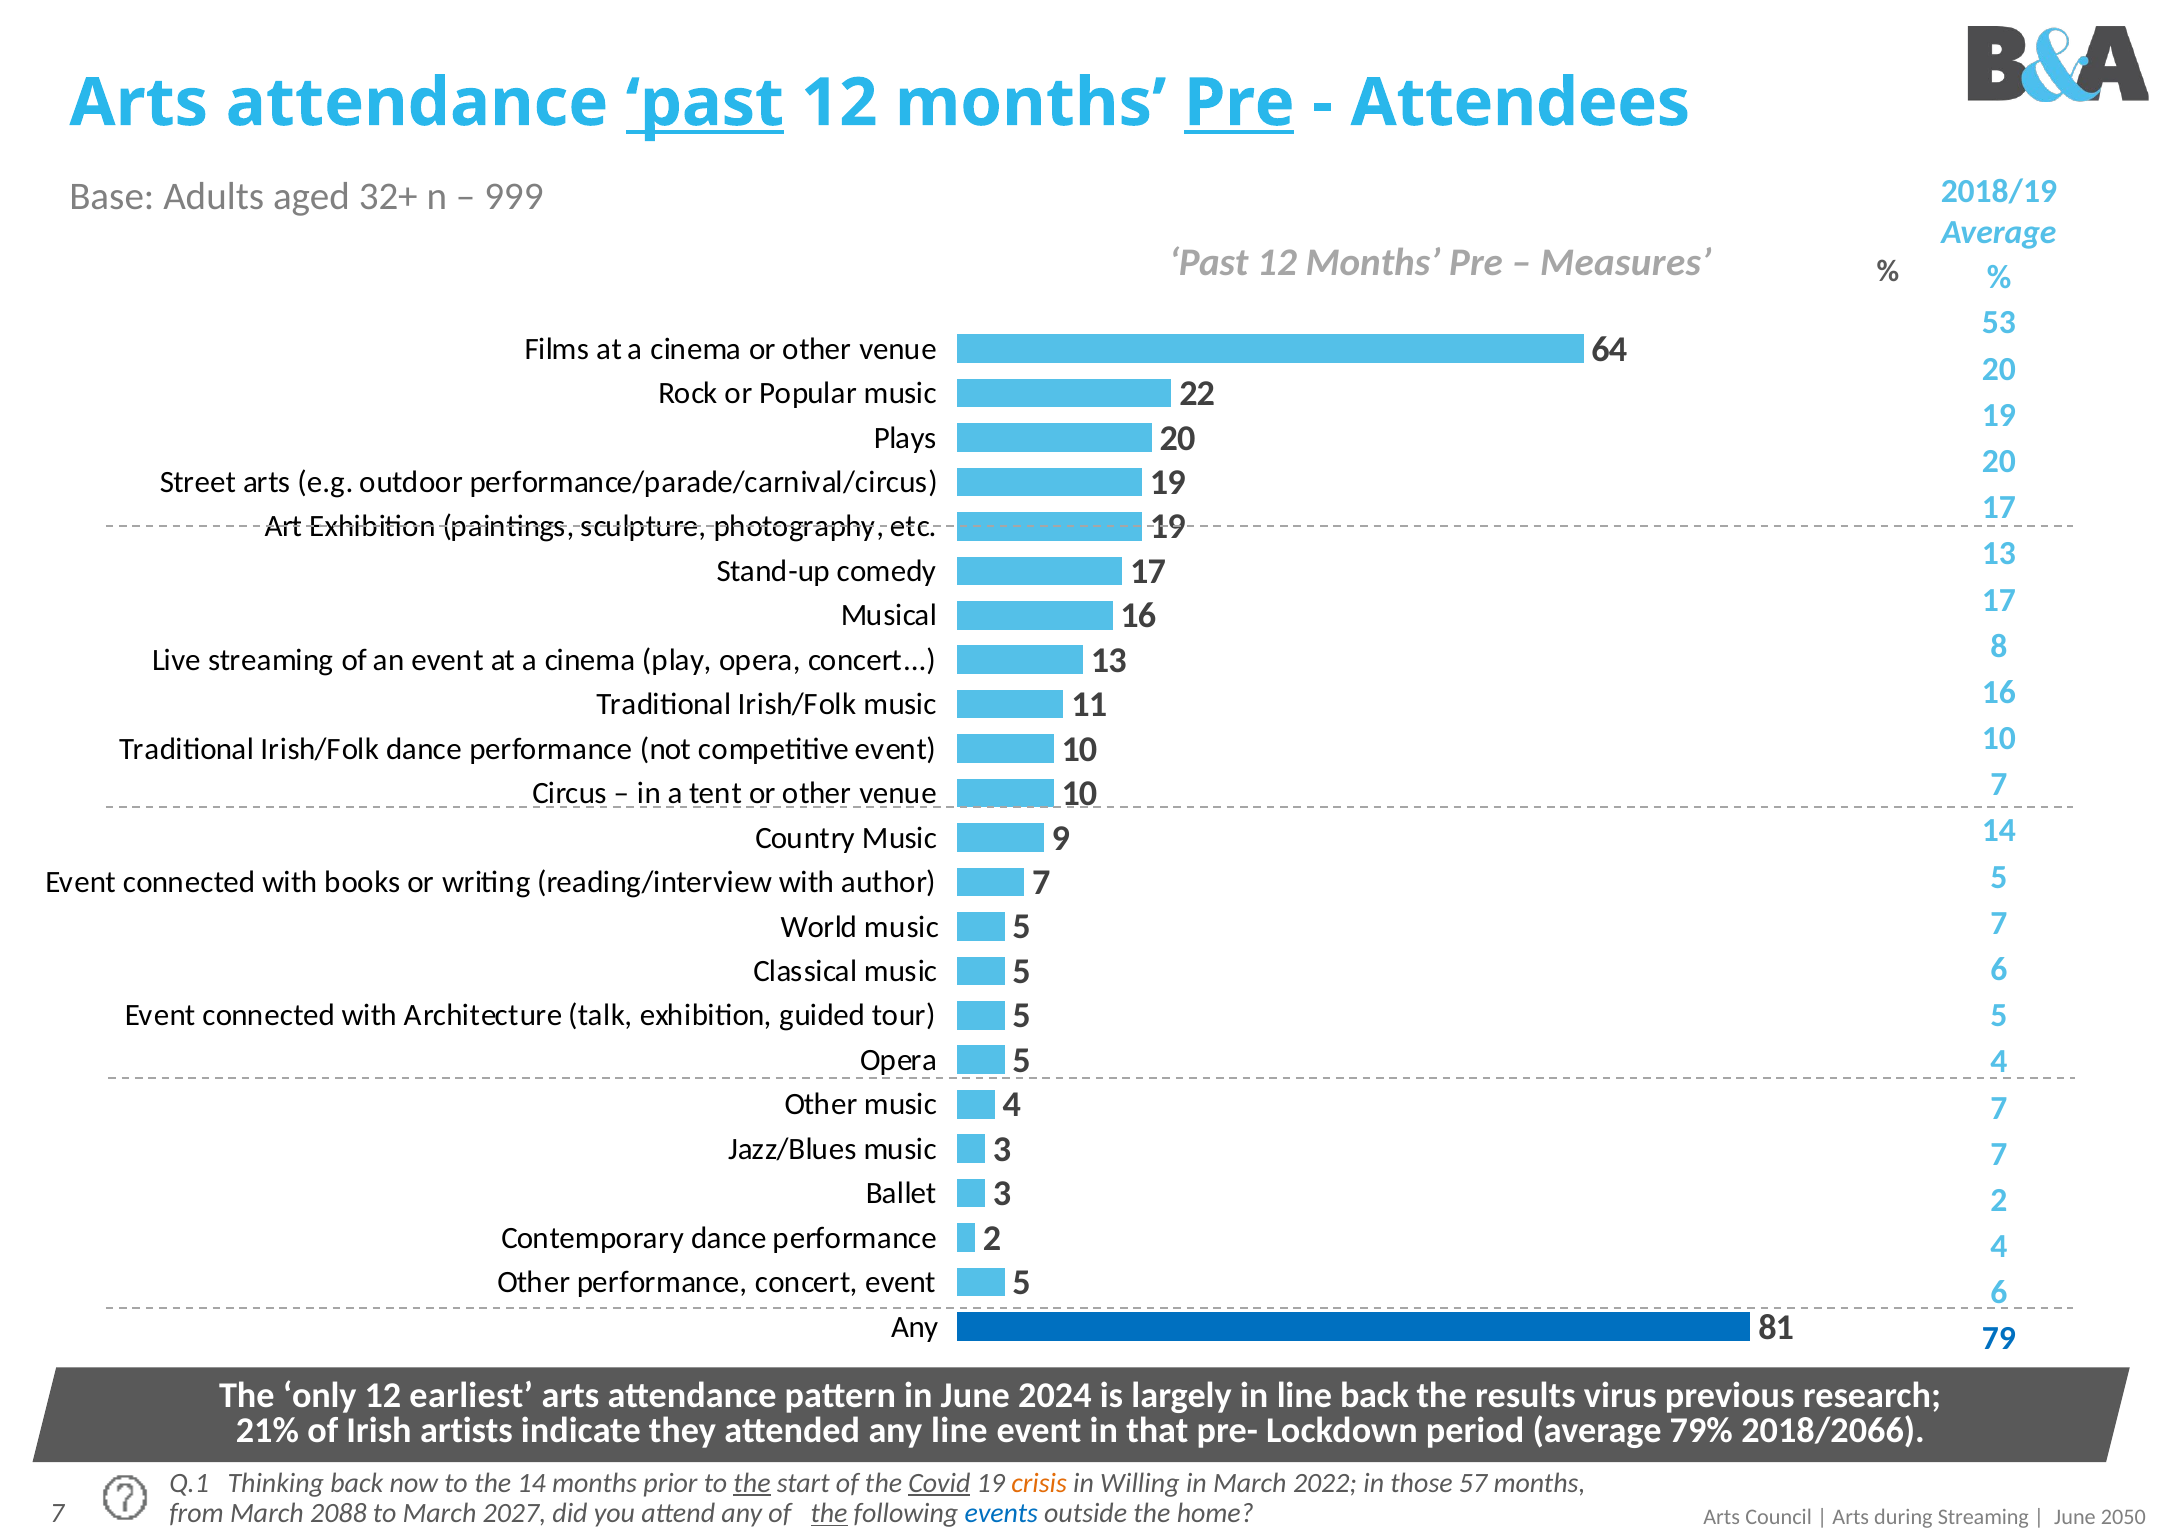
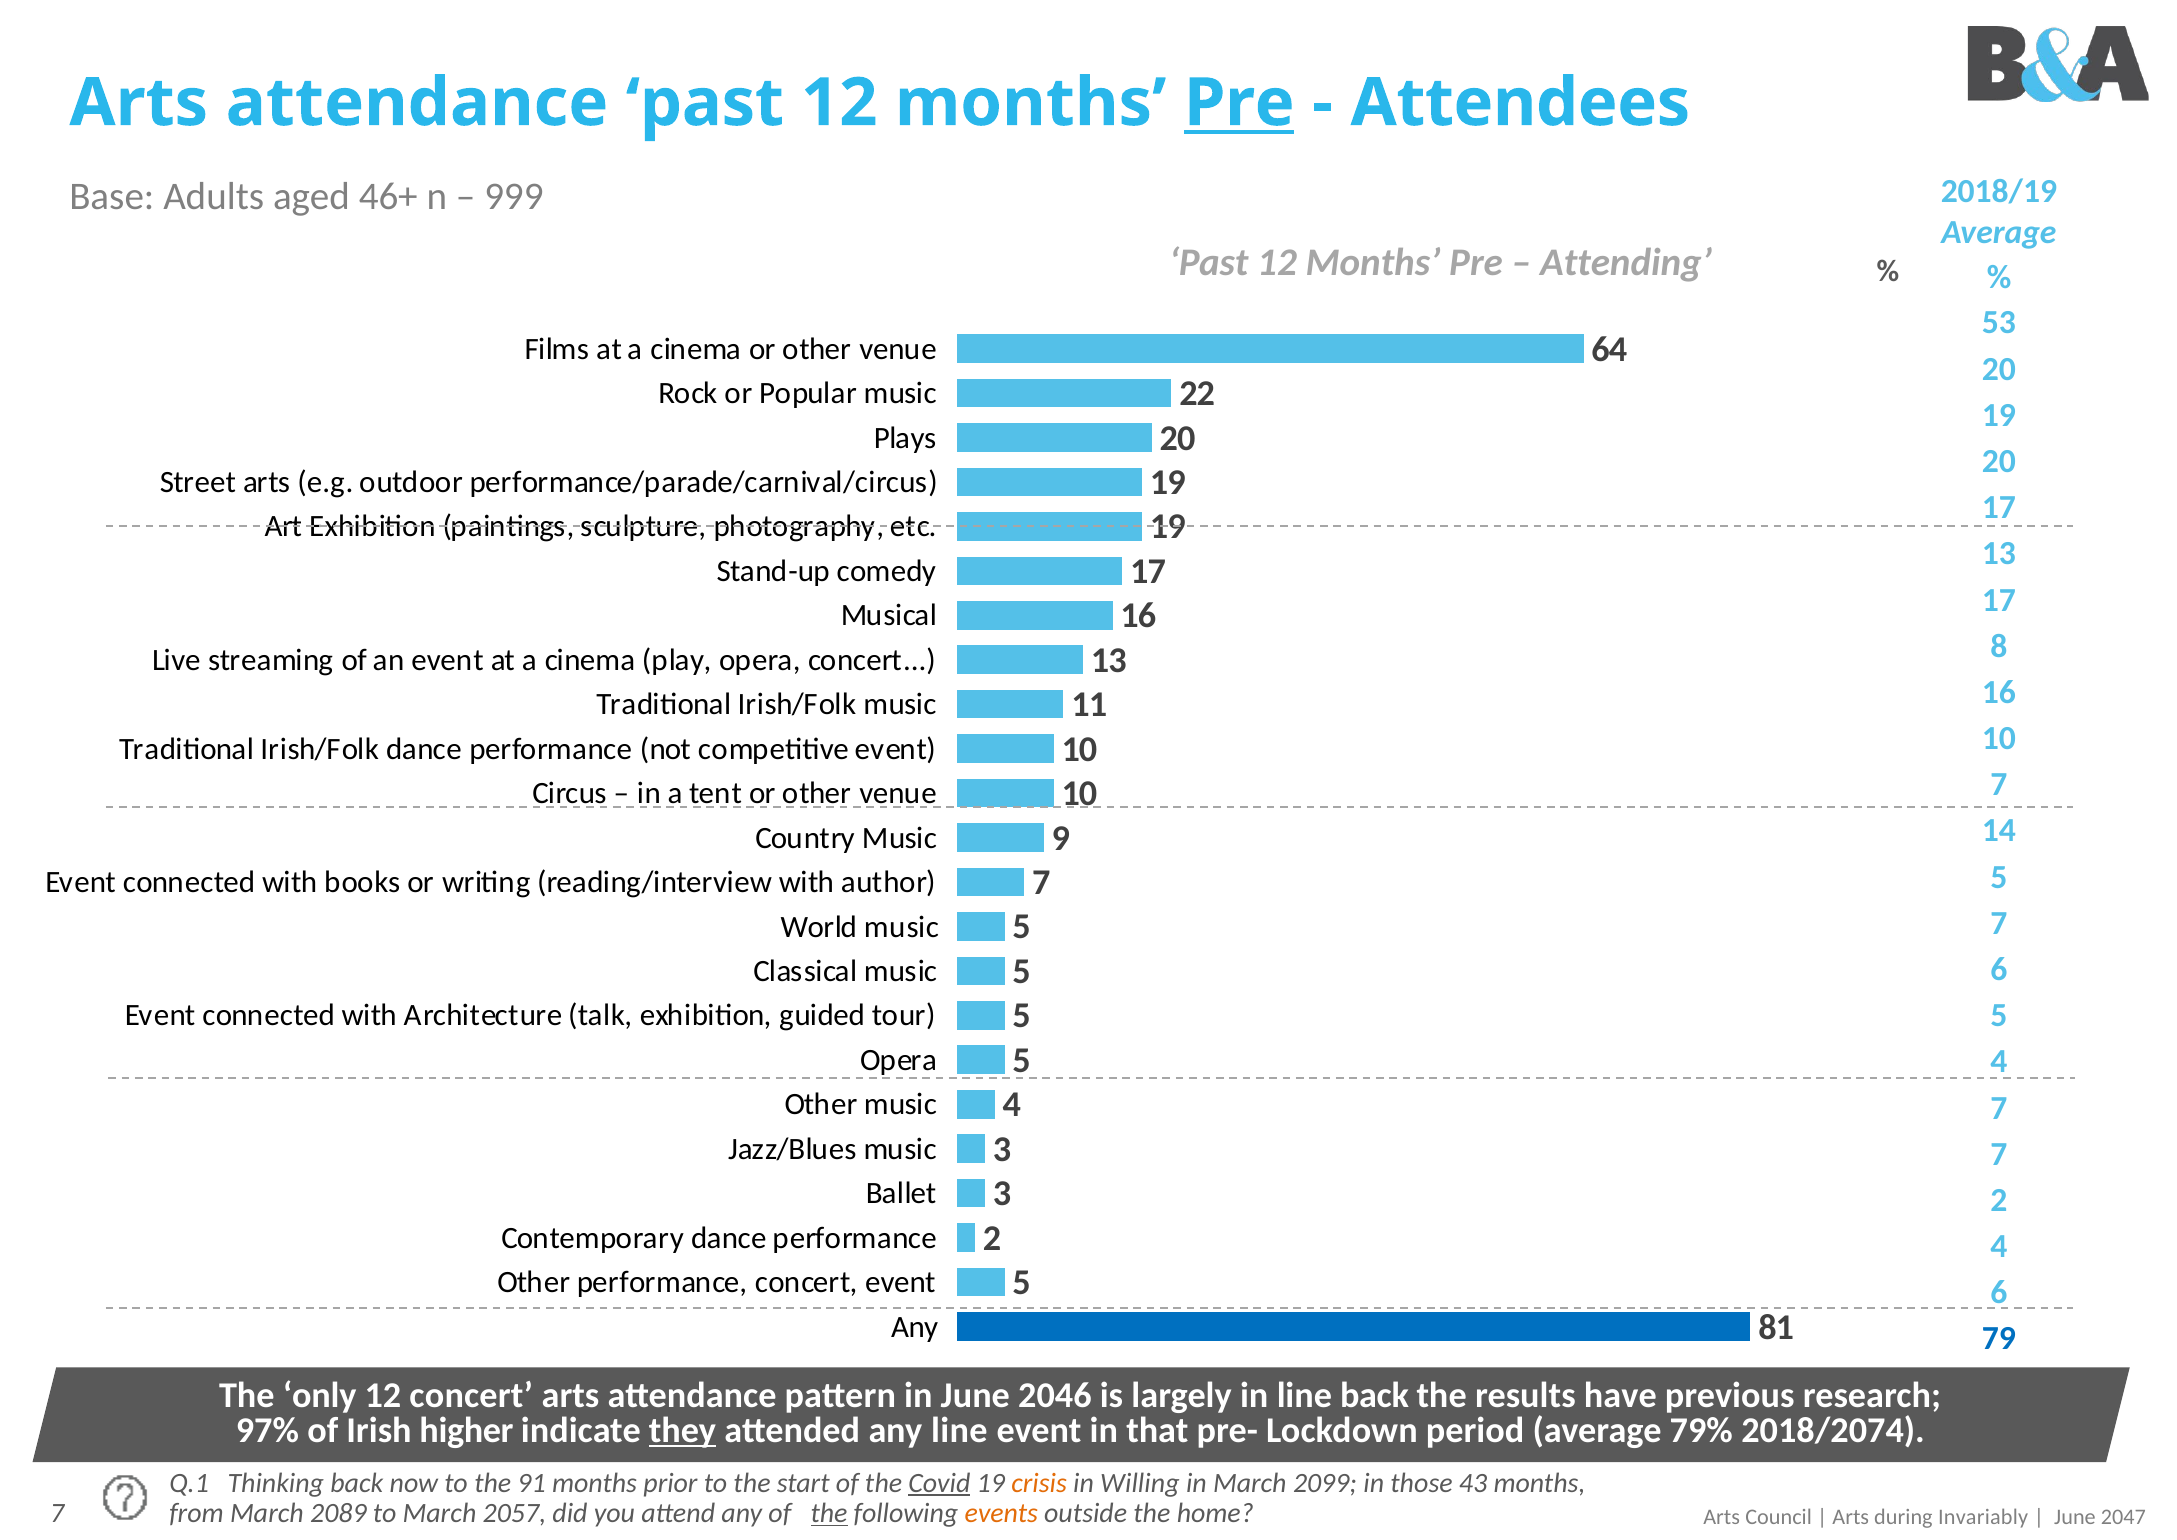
past underline: present -> none (705, 103)
32+: 32+ -> 46+ (388, 196)
Measures: Measures -> Attending (1626, 263)
12 earliest: earliest -> concert (471, 1396)
2024: 2024 -> 2046 (1055, 1396)
virus: virus -> have (1620, 1396)
21%: 21% -> 97% (267, 1431)
artists: artists -> higher (467, 1431)
they underline: none -> present (682, 1431)
2018/2066: 2018/2066 -> 2018/2074 (1833, 1431)
the 14: 14 -> 91 (532, 1484)
the underline: present -> none (752, 1484)
2022: 2022 -> 2099 (1325, 1484)
57: 57 -> 43 (1473, 1484)
2088: 2088 -> 2089 (338, 1514)
2027: 2027 -> 2057 (514, 1514)
events colour: blue -> orange (1001, 1514)
Streaming: Streaming -> Invariably (1983, 1518)
2050: 2050 -> 2047 (2123, 1518)
